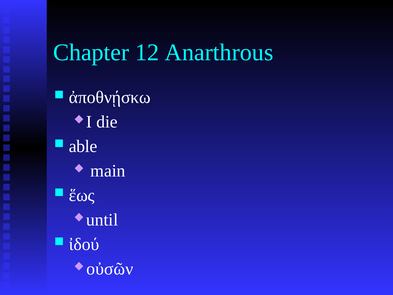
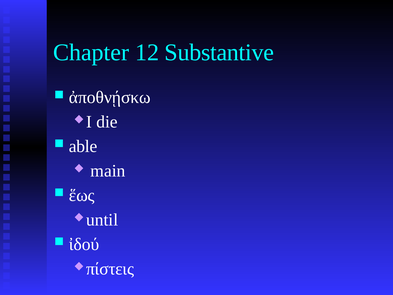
Anarthrous: Anarthrous -> Substantive (219, 52)
οὐσῶν: οὐσῶν -> πίστεις (110, 269)
